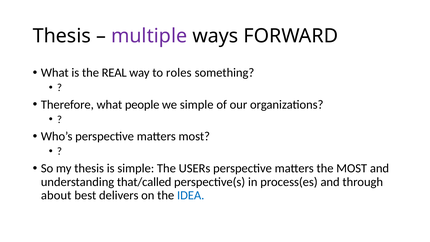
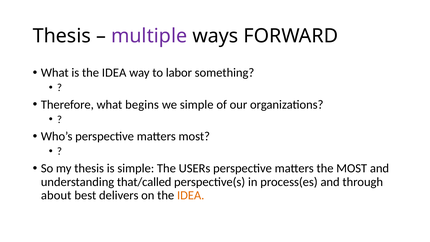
is the REAL: REAL -> IDEA (114, 73)
roles: roles -> labor (179, 73)
people: people -> begins (142, 105)
IDEA colour: blue -> orange (191, 195)
